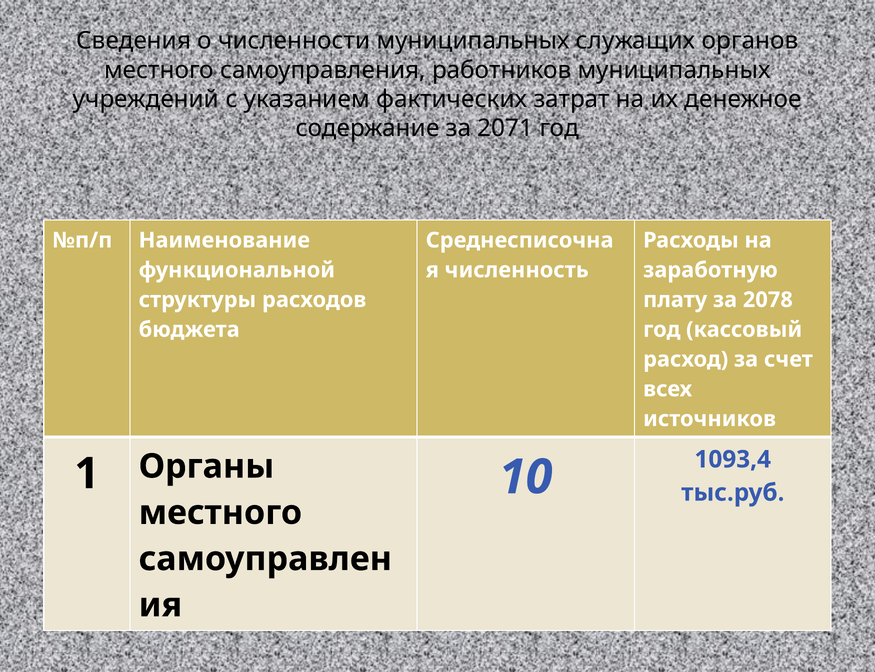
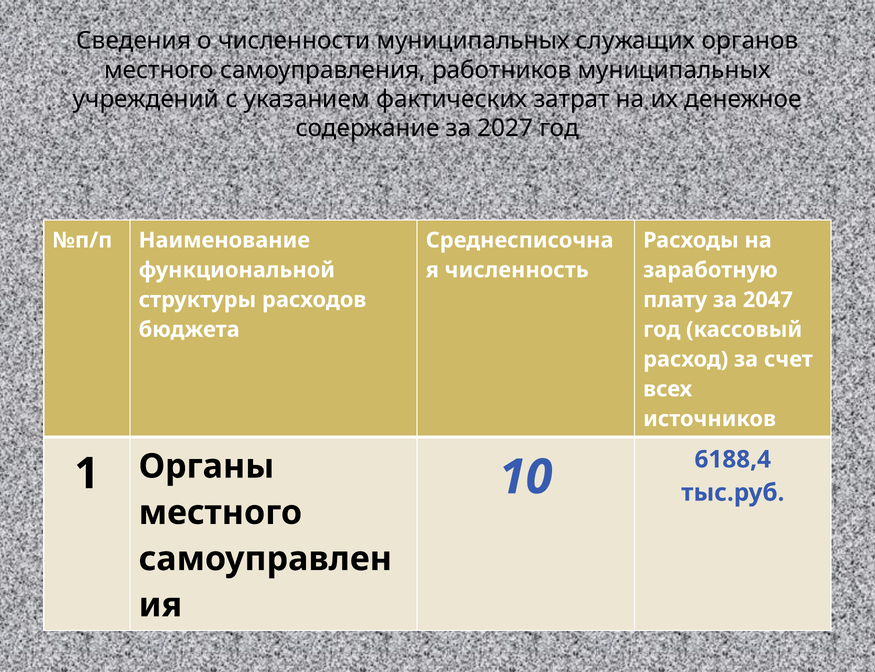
2071: 2071 -> 2027 (505, 128)
2078: 2078 -> 2047 (768, 300)
1093,4: 1093,4 -> 6188,4 (733, 459)
